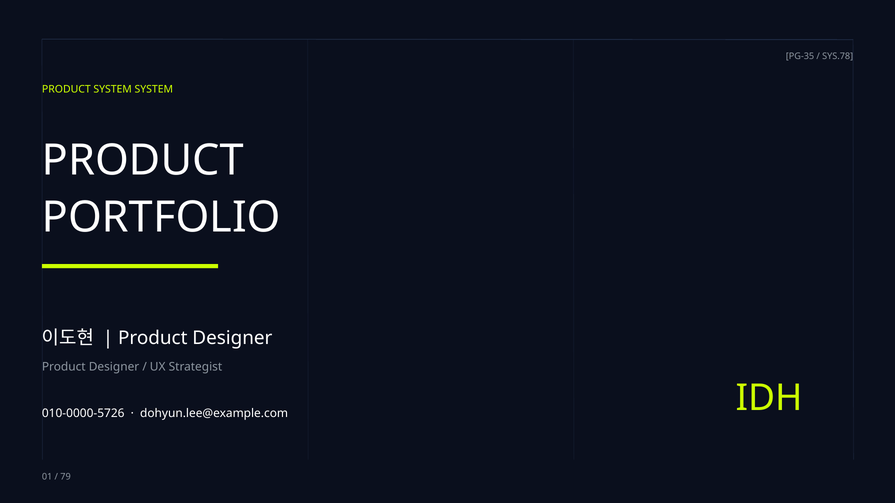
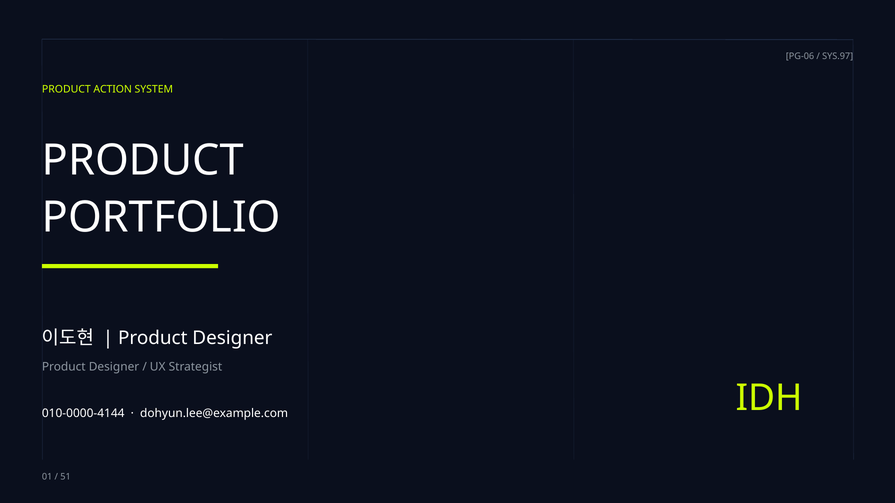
PG-35: PG-35 -> PG-06 (800, 56)
SYS.78: SYS.78 -> SYS.97 (838, 56)
PRODUCT SYSTEM: SYSTEM -> ACTION (113, 90)
010-0000-5726: 010-0000-5726 -> 010-0000-4144 (83, 414)
79: 79 -> 51 (66, 477)
